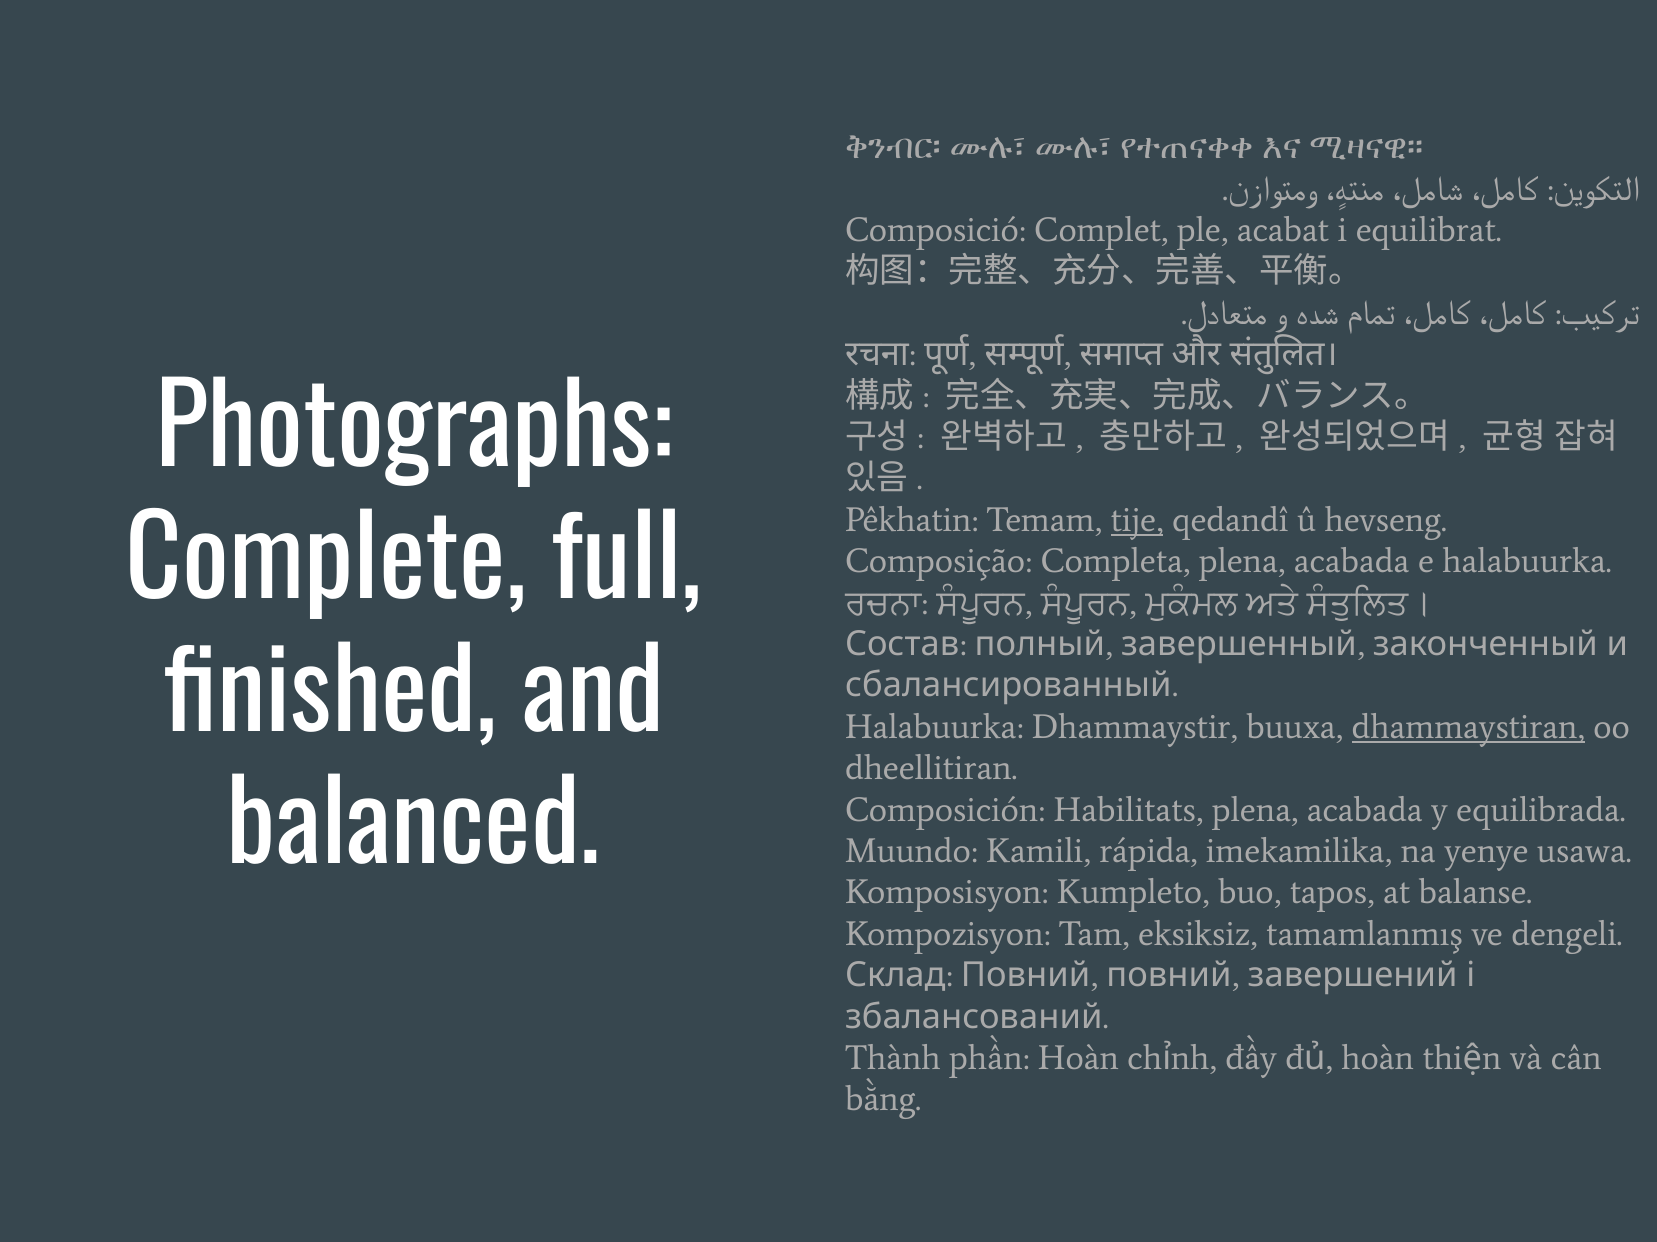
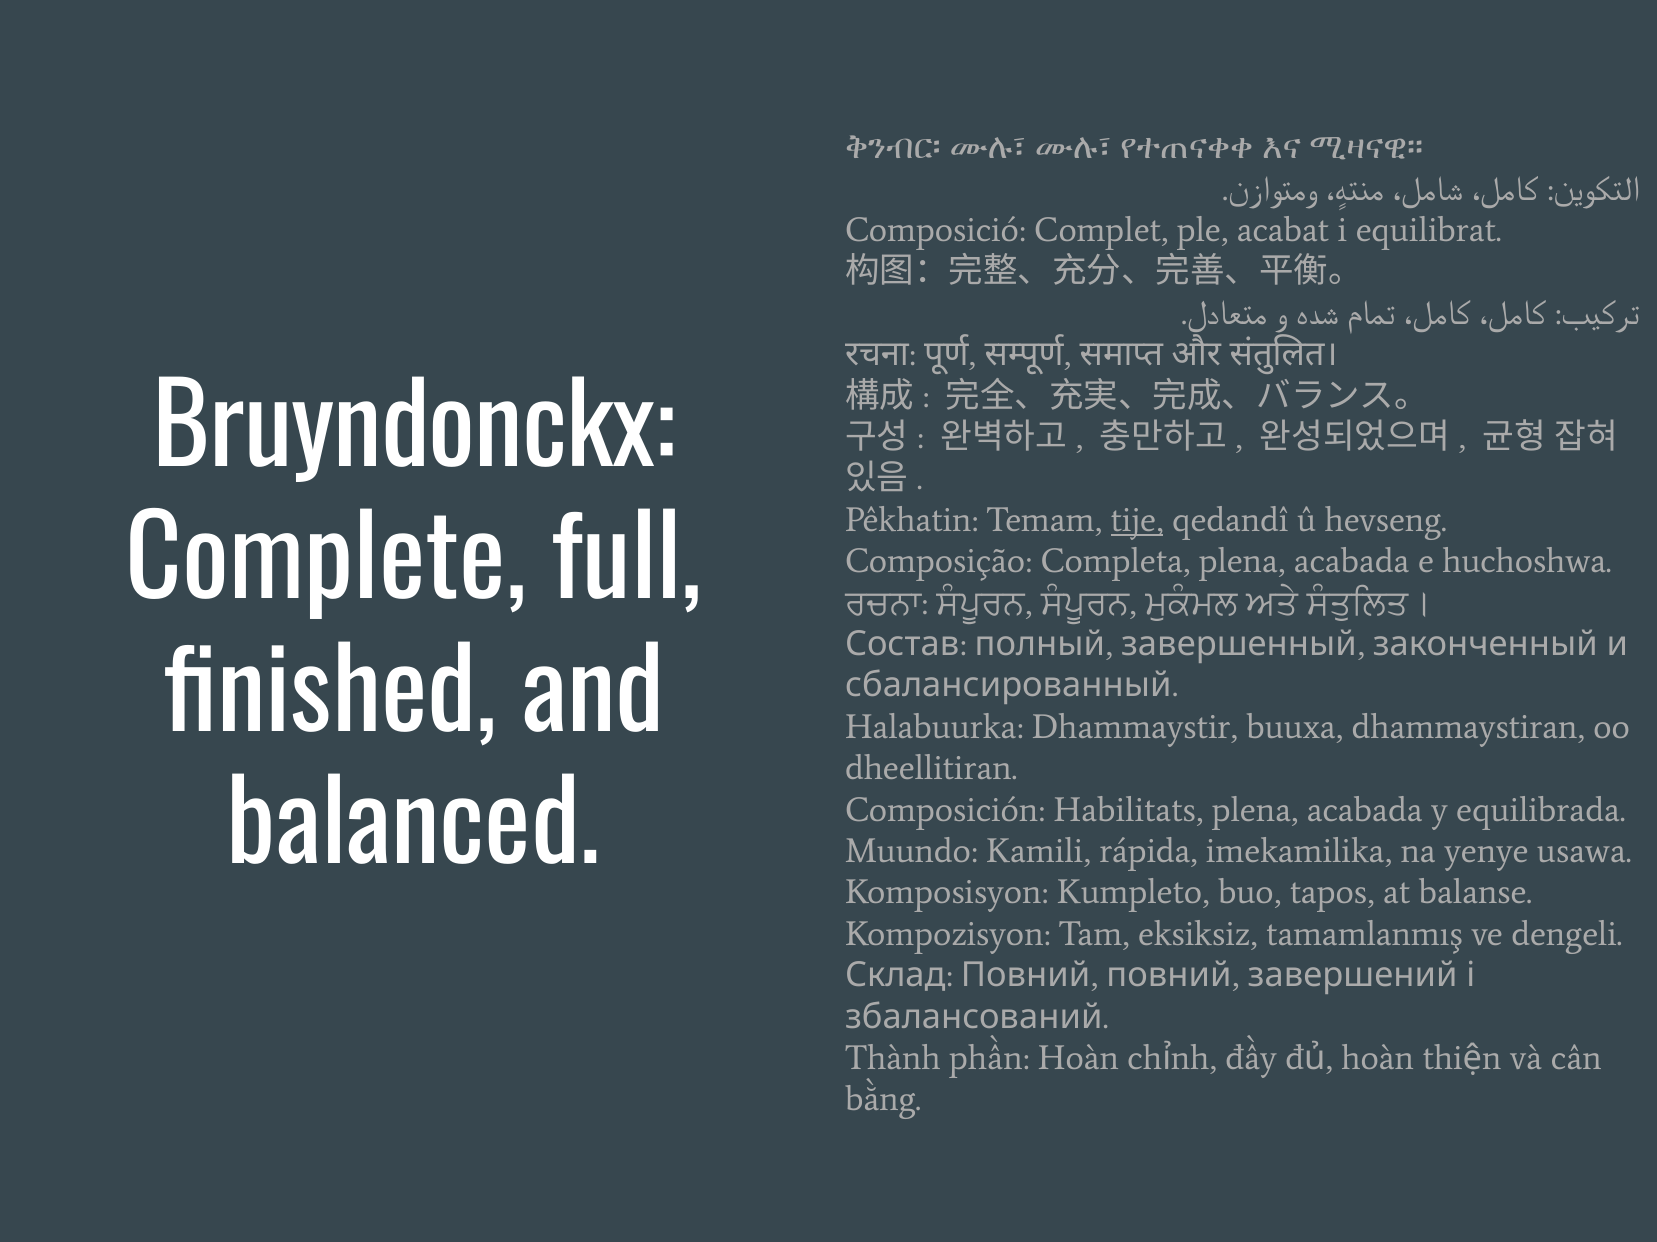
Photographs: Photographs -> Bruyndonckx (415, 430)
e halabuurka: halabuurka -> huchoshwa (1527, 562)
dhammaystiran underline: present -> none (1468, 727)
